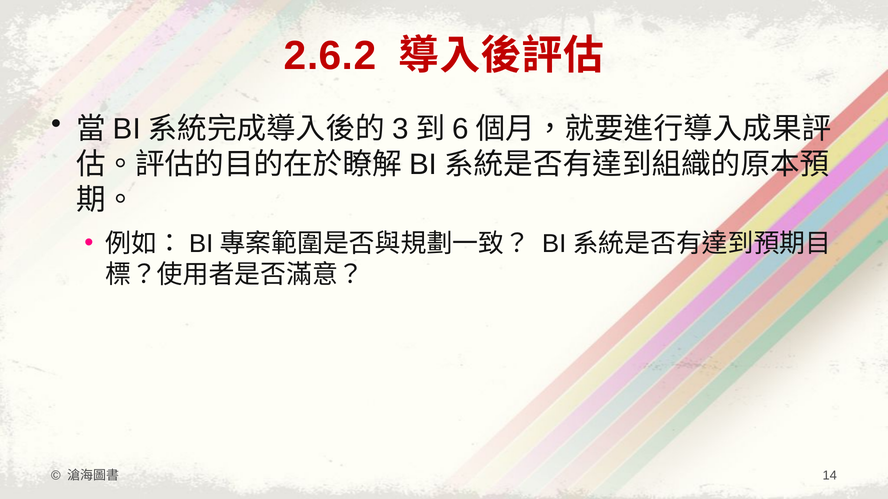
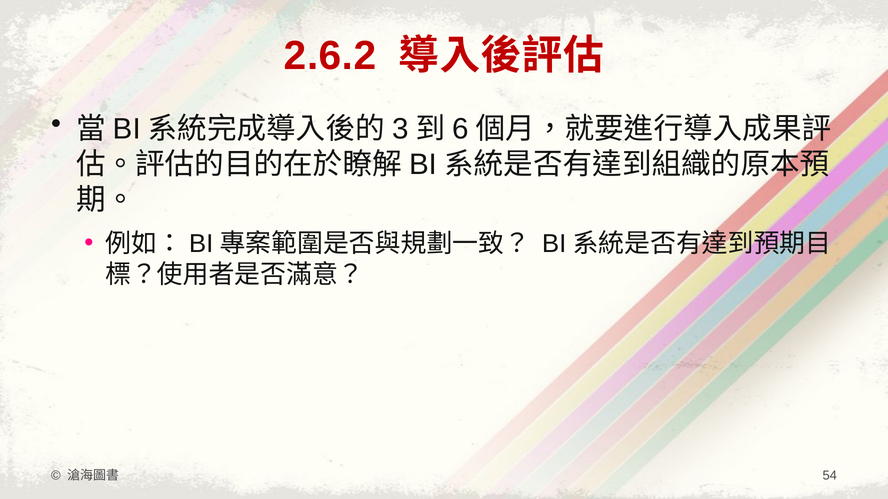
14: 14 -> 54 (830, 476)
